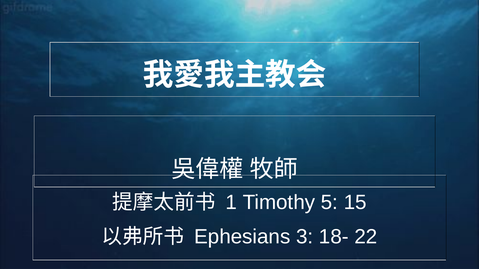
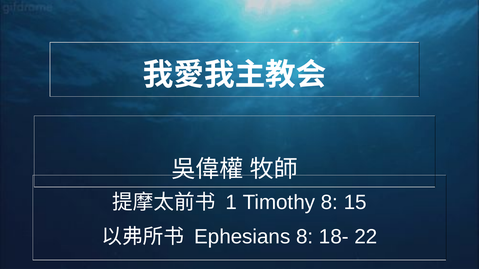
Timothy 5: 5 -> 8 (329, 203)
Ephesians 3: 3 -> 8 (305, 237)
